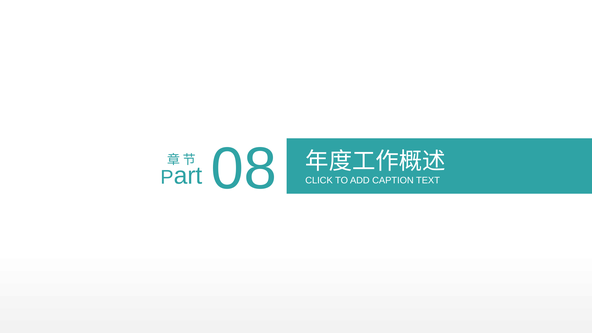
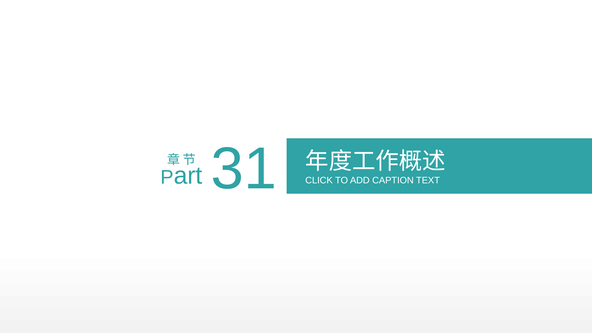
08: 08 -> 31 (244, 169)
